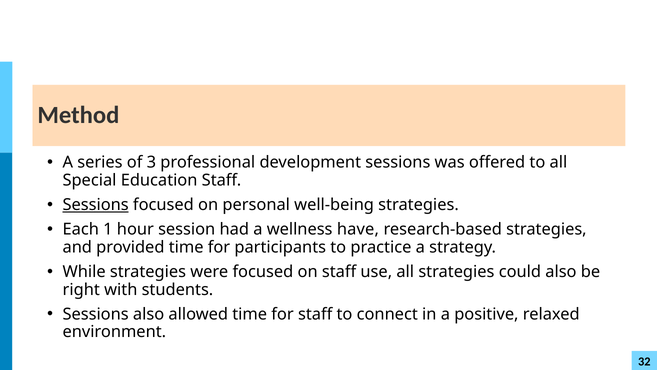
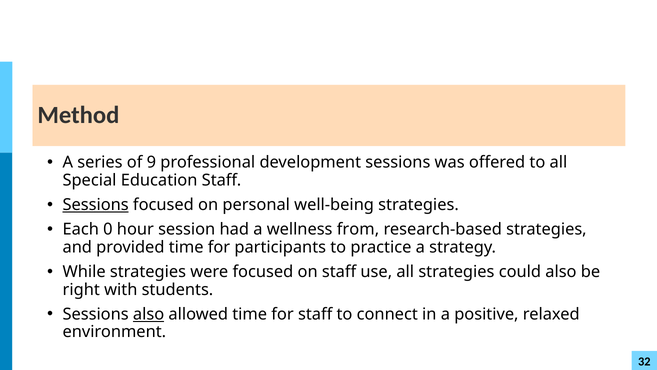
3: 3 -> 9 (151, 162)
1: 1 -> 0 (108, 229)
have: have -> from (358, 229)
also underline: none -> present (149, 314)
